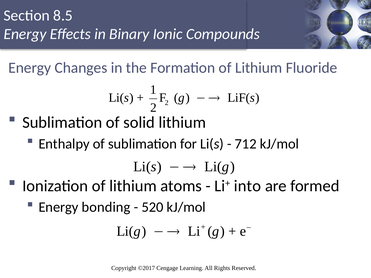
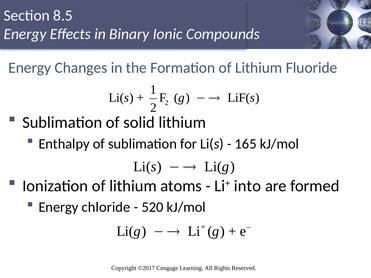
712: 712 -> 165 (246, 144)
bonding: bonding -> chloride (106, 207)
